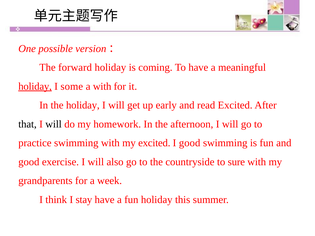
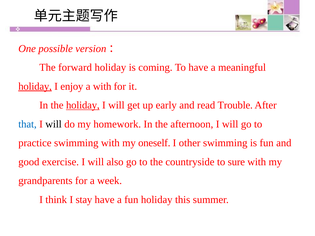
some: some -> enjoy (72, 86)
holiday underline: none -> present (83, 105)
read Excited: Excited -> Trouble (235, 105)
that colour: black -> blue (27, 124)
my excited: excited -> oneself (154, 143)
I good: good -> other (190, 143)
